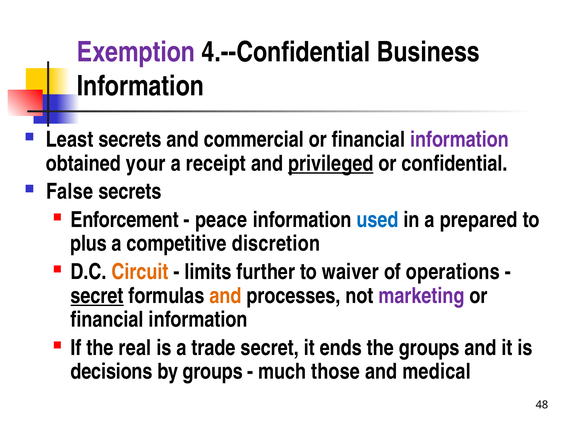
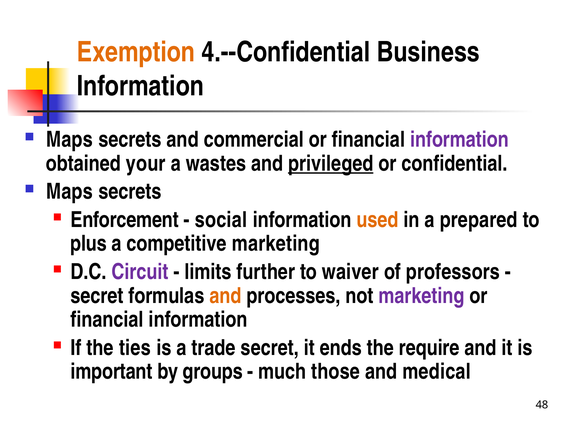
Exemption colour: purple -> orange (136, 52)
Least: Least -> Maps (70, 139)
receipt: receipt -> wastes (216, 163)
False: False -> Maps (70, 191)
peace: peace -> social (221, 220)
used colour: blue -> orange (378, 220)
competitive discretion: discretion -> marketing (276, 243)
Circuit colour: orange -> purple (140, 272)
operations: operations -> professors (453, 272)
secret underline: present -> none (97, 295)
real: real -> ties (135, 347)
the groups: groups -> require (429, 347)
decisions: decisions -> important (112, 371)
